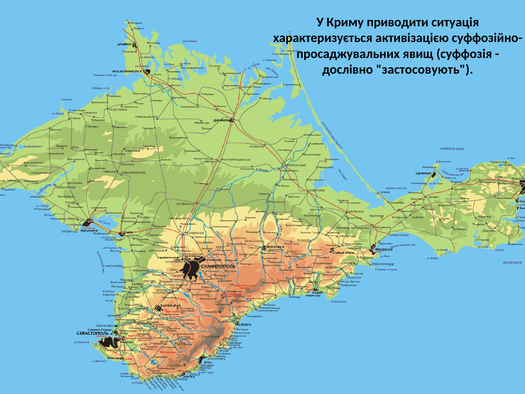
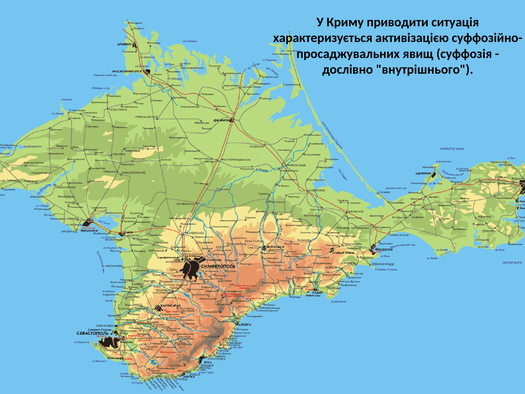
застосовують: застосовують -> внутрішнього (425, 69)
